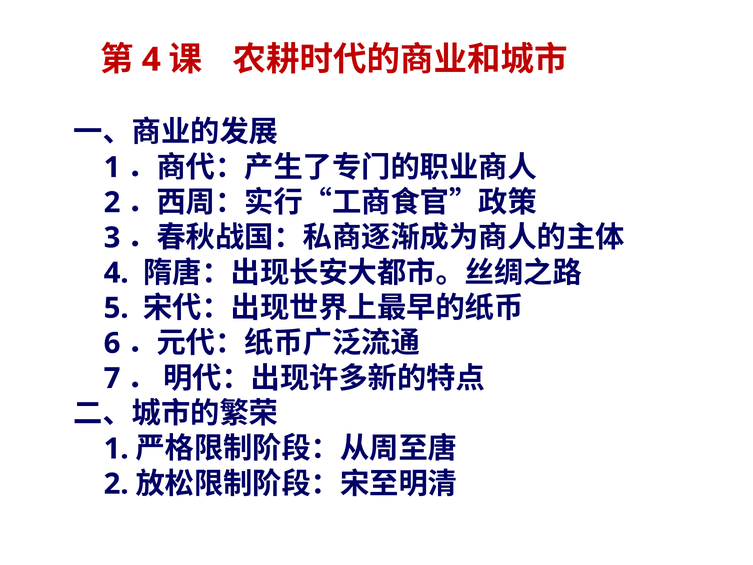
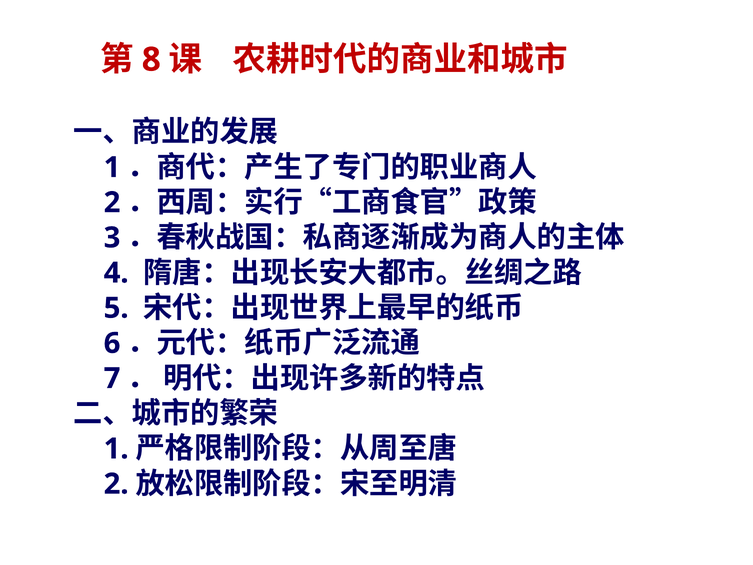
4: 4 -> 8 (151, 60)
